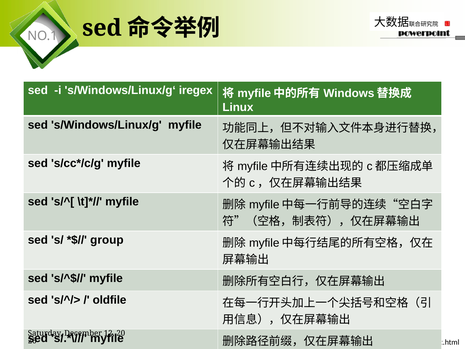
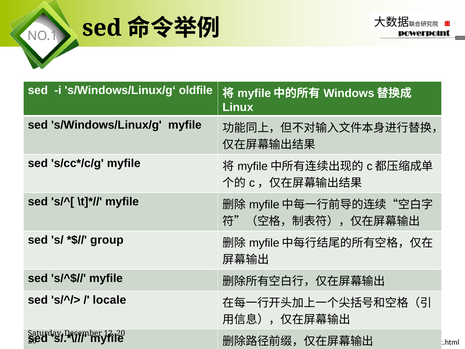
iregex: iregex -> oldfile (196, 90)
oldfile: oldfile -> locale (109, 300)
